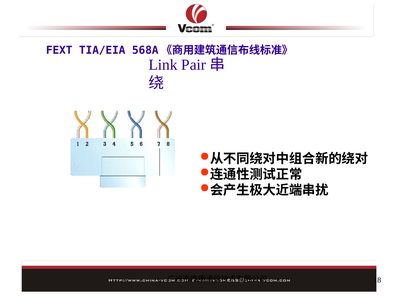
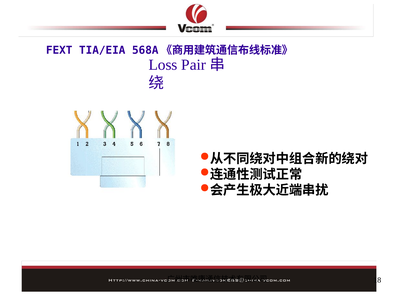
Link: Link -> Loss (163, 65)
